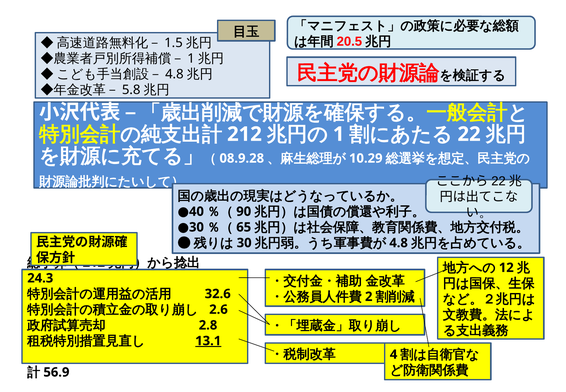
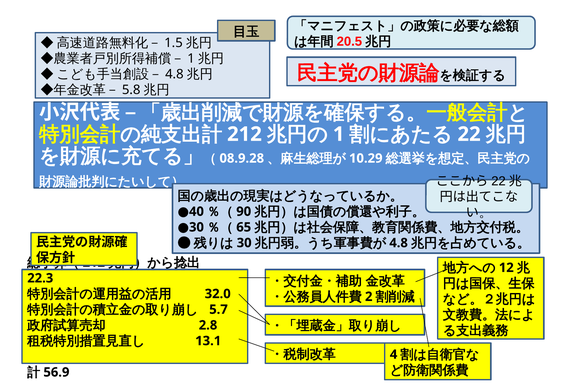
24.3: 24.3 -> 22.3 (40, 278)
32.6: 32.6 -> 32.0 (218, 294)
2.6: 2.6 -> 5.7 (218, 309)
13.1 underline: present -> none (208, 341)
